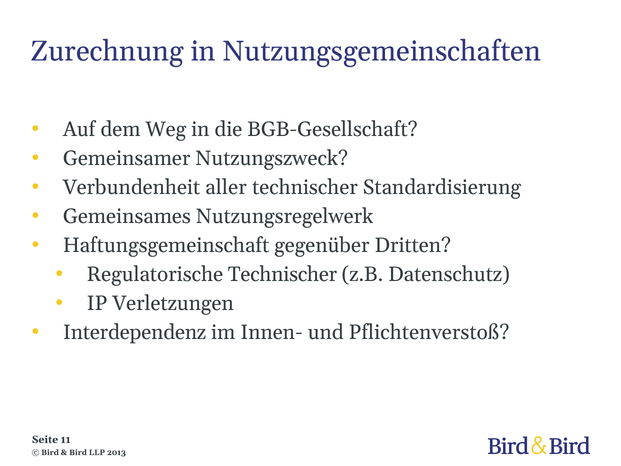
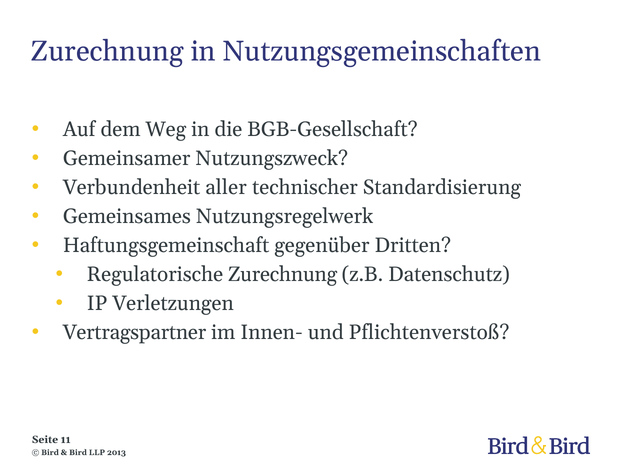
Regulatorische Technischer: Technischer -> Zurechnung (283, 274)
Interdependenz: Interdependenz -> Vertragspartner (135, 332)
